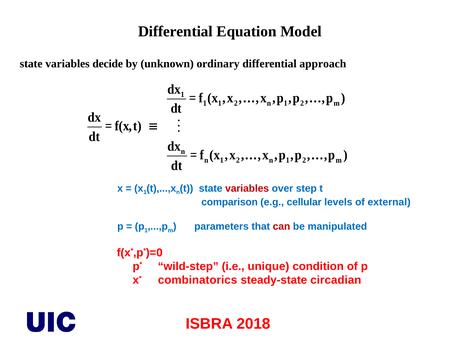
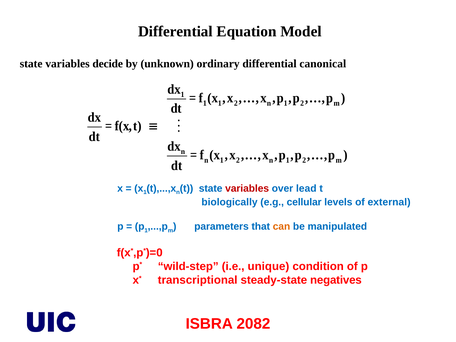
approach: approach -> canonical (323, 64)
step: step -> lead (306, 188)
comparison: comparison -> biologically (230, 202)
can colour: red -> orange (282, 227)
combinatorics: combinatorics -> transcriptional (198, 280)
circadian: circadian -> negatives (336, 280)
2018: 2018 -> 2082 (253, 324)
